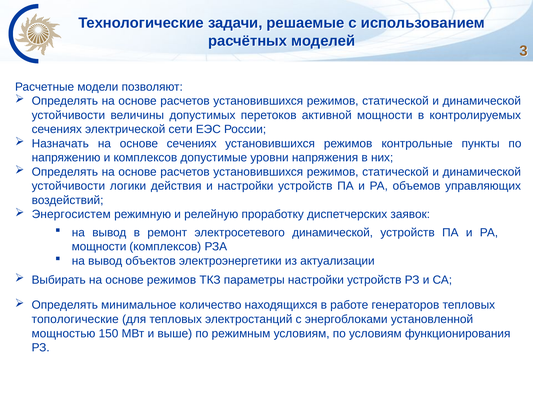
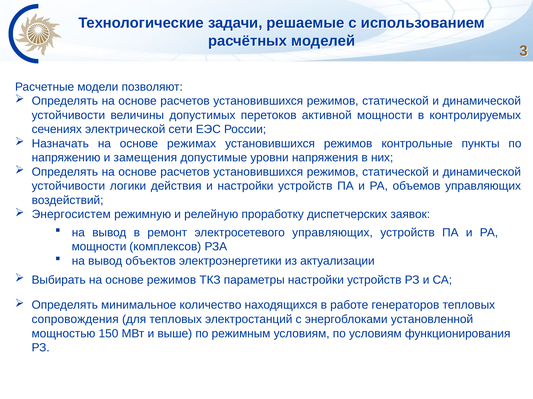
основе сечениях: сечениях -> режимах (192, 144)
и комплексов: комплексов -> замещения (145, 158)
электросетевого динамической: динамической -> управляющих (333, 233)
топологические: топологические -> сопровождения (75, 320)
